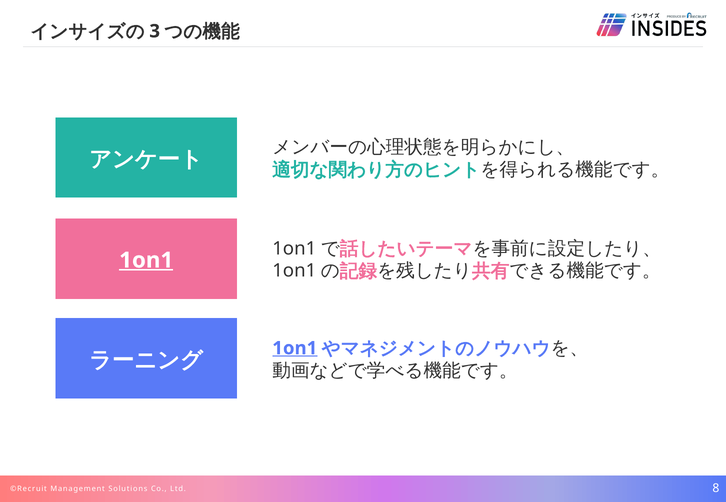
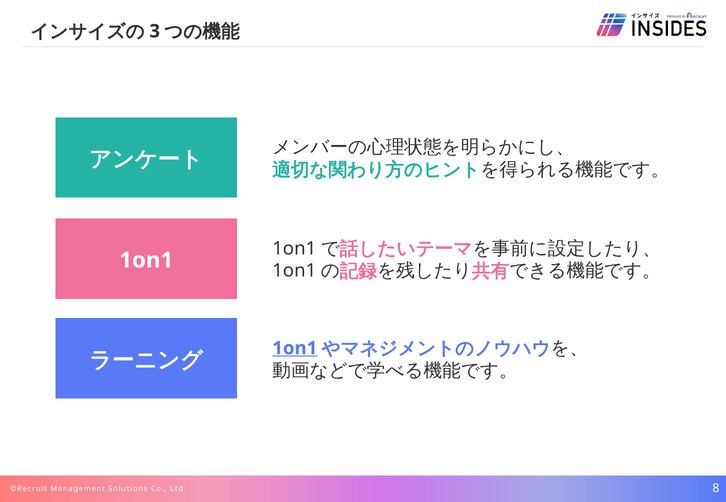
1on1 underline: present -> none (146, 261)
